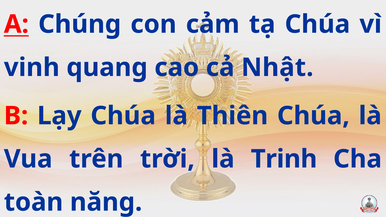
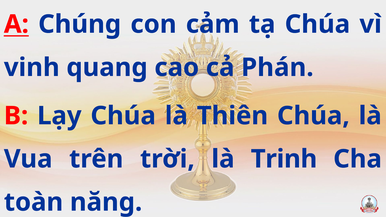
Nhật: Nhật -> Phán (277, 67)
